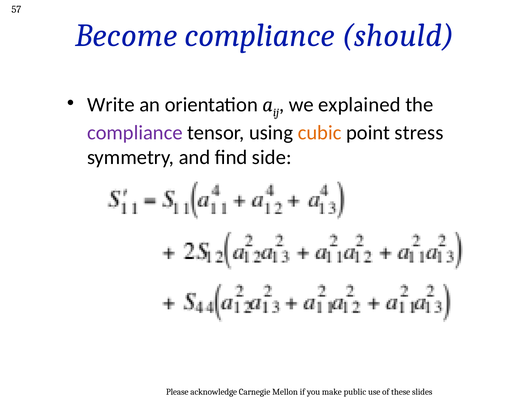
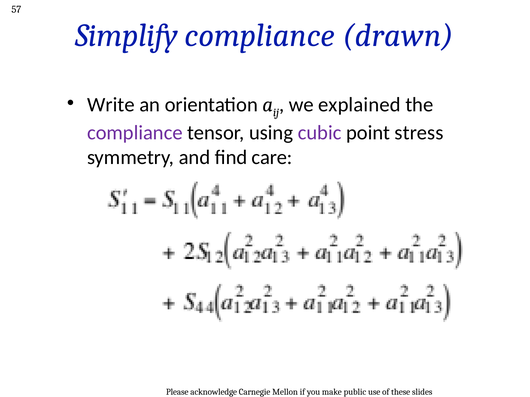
Become: Become -> Simplify (126, 35)
should: should -> drawn (398, 35)
cubic colour: orange -> purple (320, 133)
side: side -> care (272, 158)
